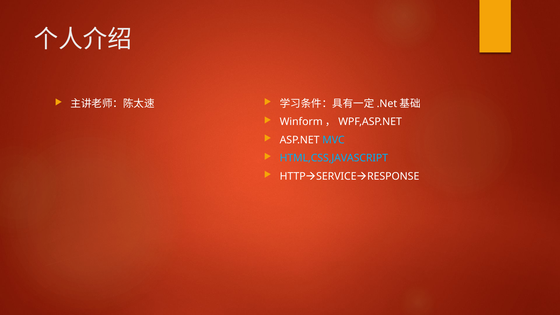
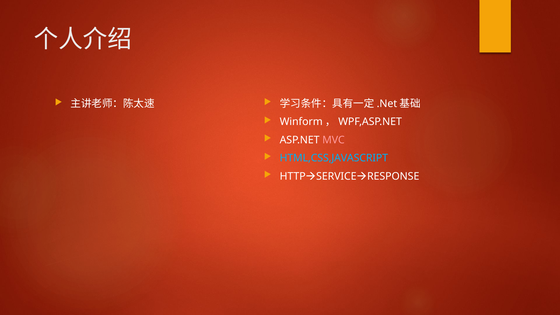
MVC colour: light blue -> pink (333, 140)
